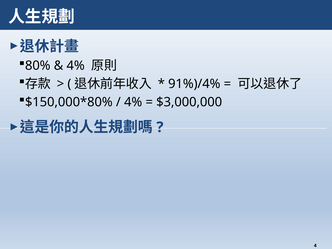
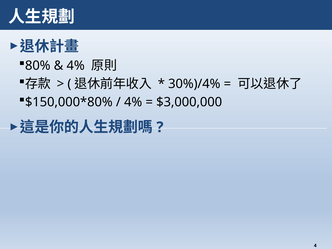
91%)/4%: 91%)/4% -> 30%)/4% (194, 84)
